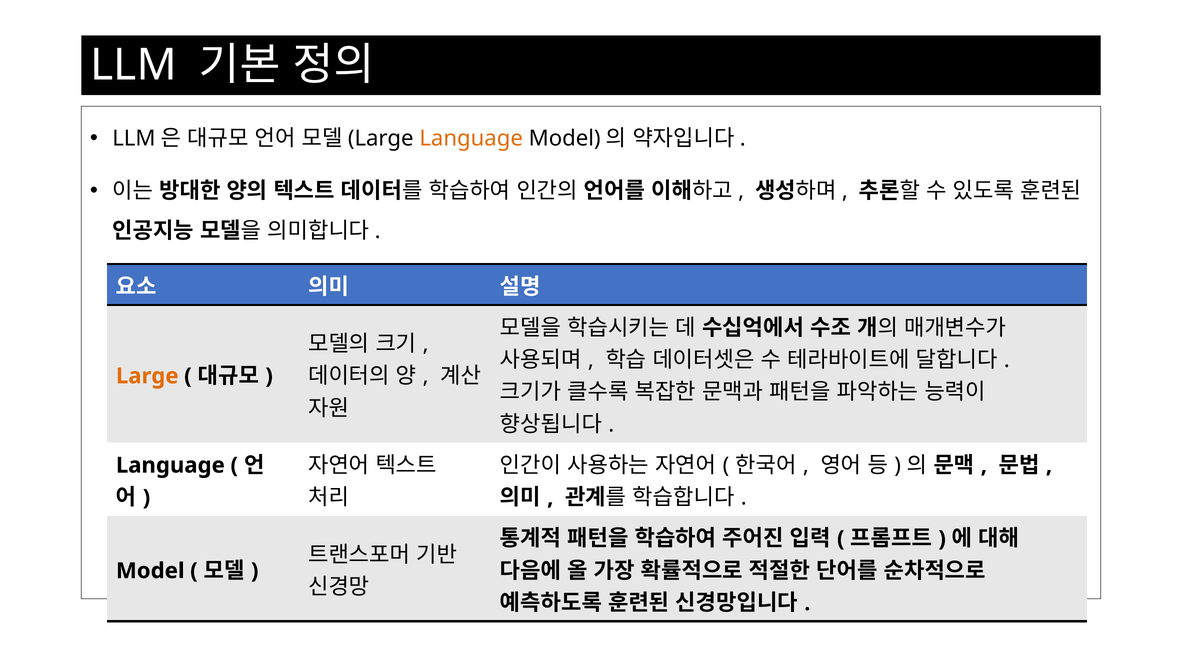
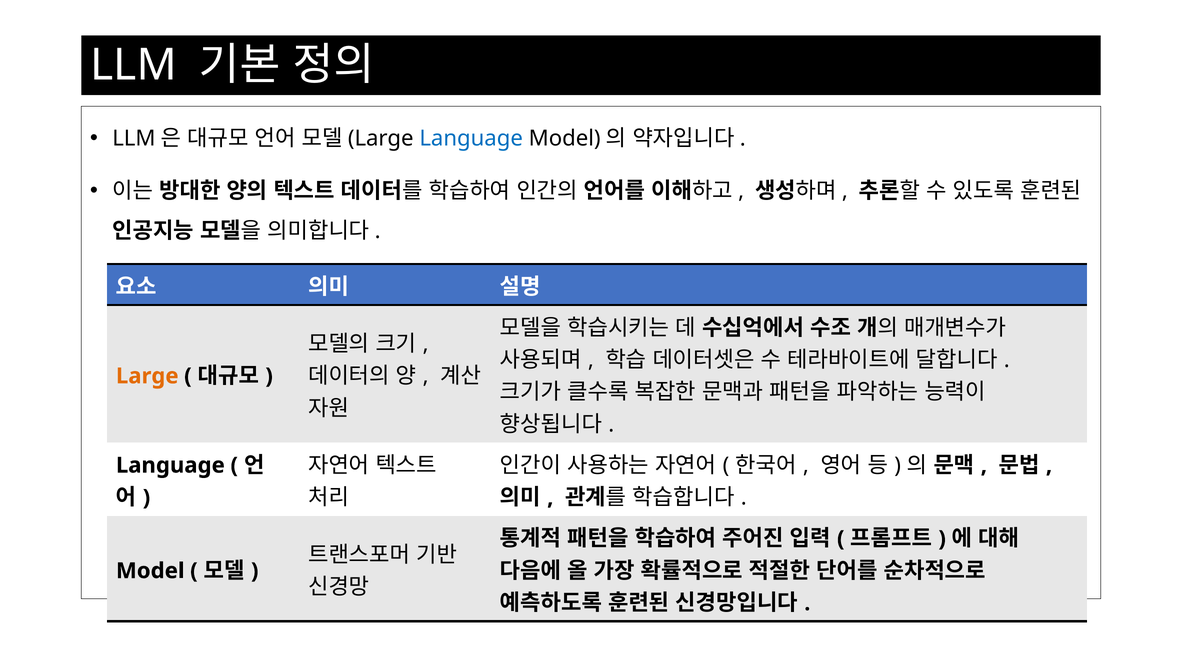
Language colour: orange -> blue (471, 139)
